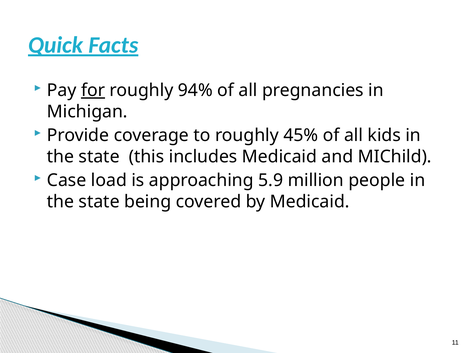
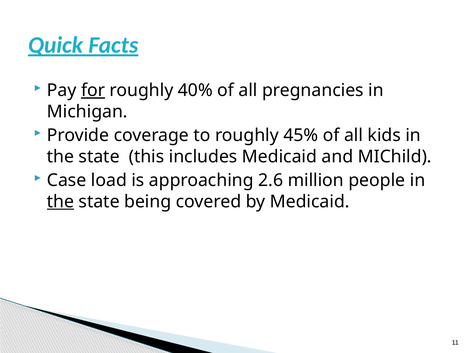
94%: 94% -> 40% (195, 90)
5.9: 5.9 -> 2.6 (271, 180)
the underline: none -> present (61, 201)
